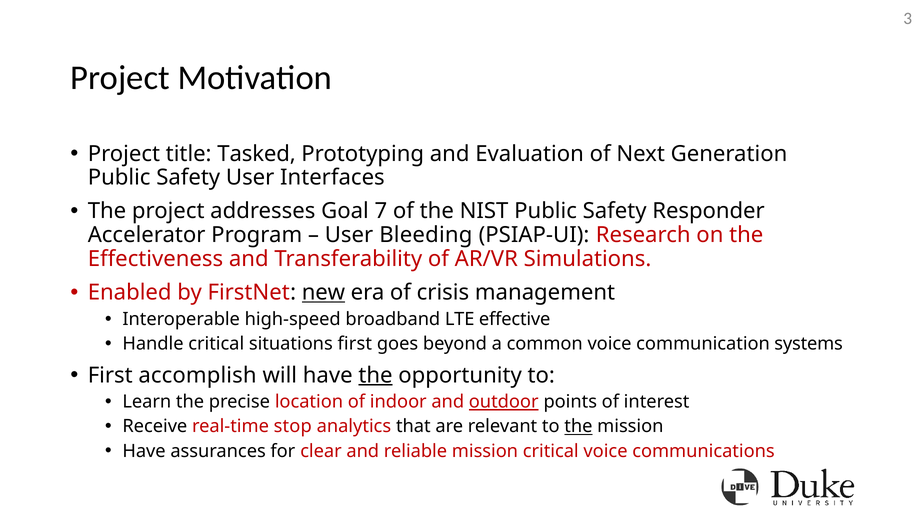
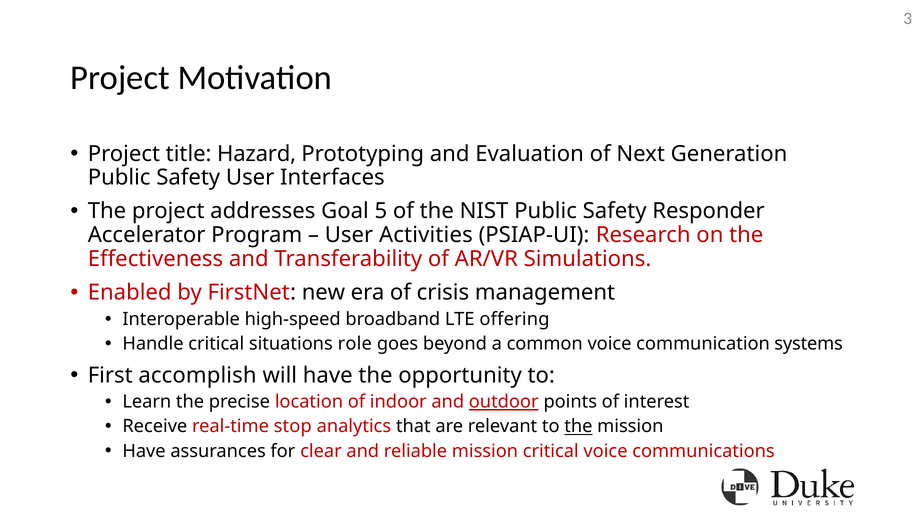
Tasked: Tasked -> Hazard (257, 154)
7: 7 -> 5 (381, 211)
Bleeding: Bleeding -> Activities (426, 235)
new underline: present -> none (323, 292)
effective: effective -> offering (514, 319)
situations first: first -> role (355, 344)
the underline: present -> none (375, 375)
